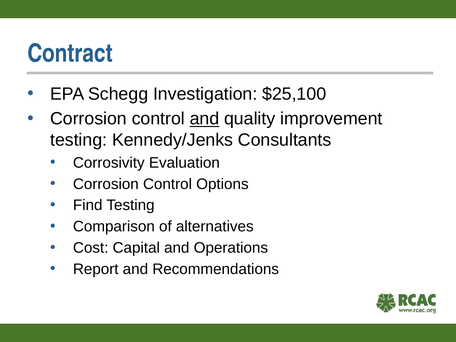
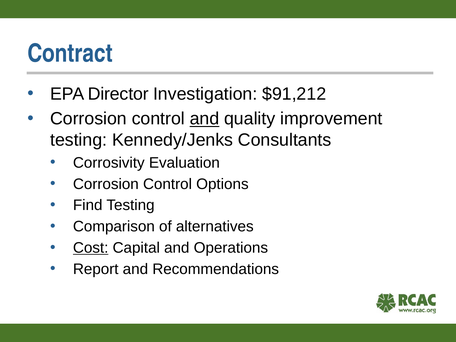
Schegg: Schegg -> Director (118, 94)
$25,100: $25,100 -> $91,212 (294, 94)
Cost underline: none -> present (91, 248)
